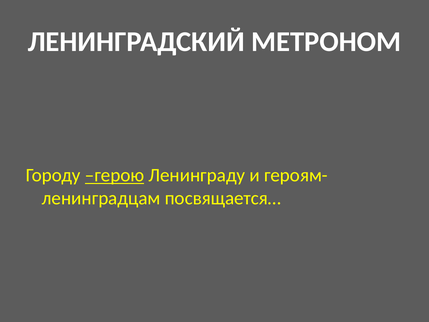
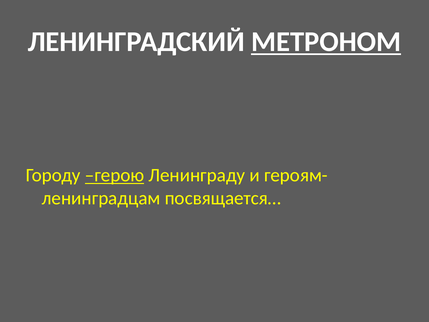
МЕТРОНОМ underline: none -> present (326, 42)
